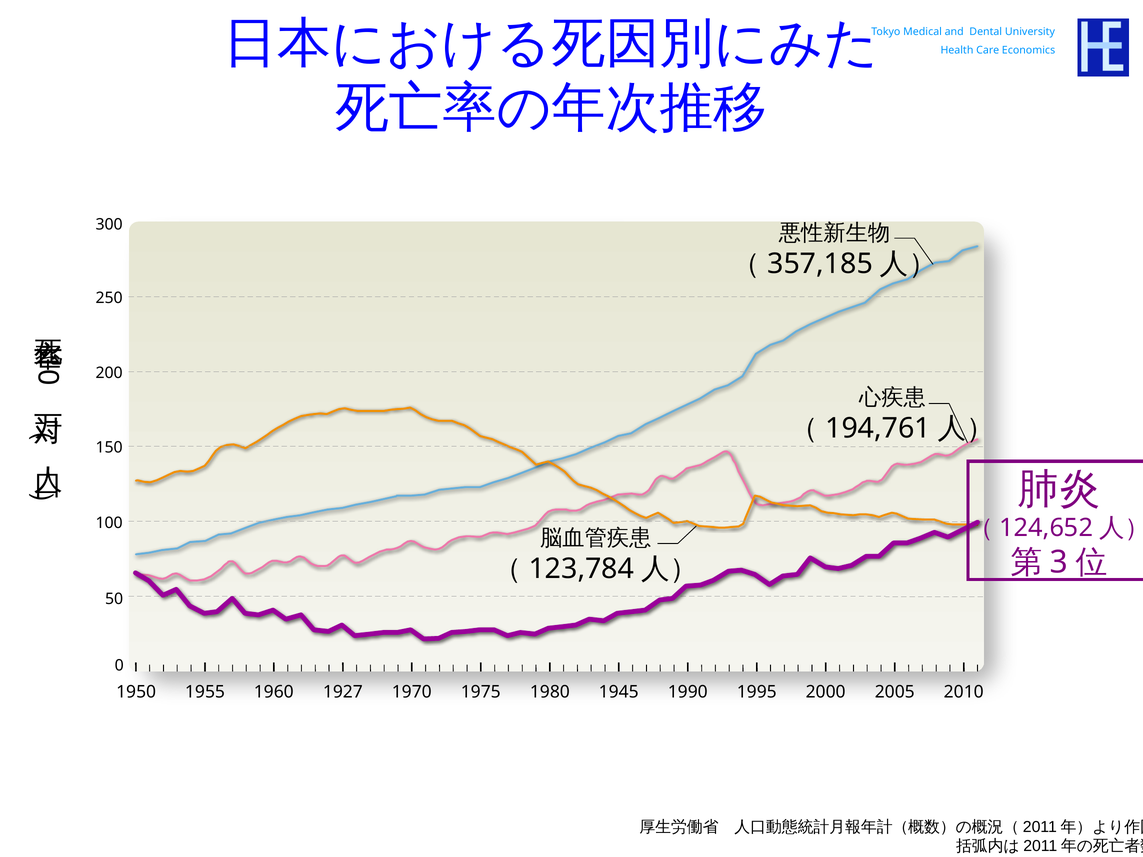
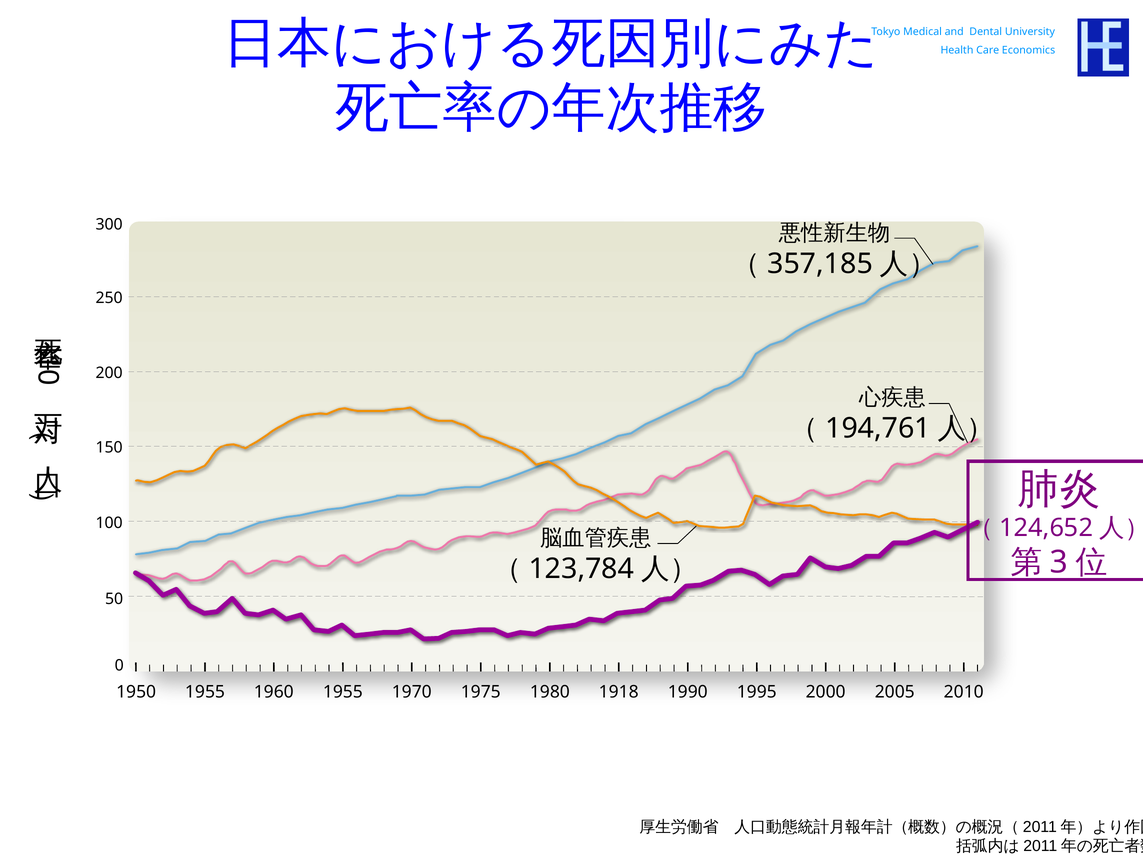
1960 1927: 1927 -> 1955 (343, 692)
1945: 1945 -> 1918 (619, 692)
